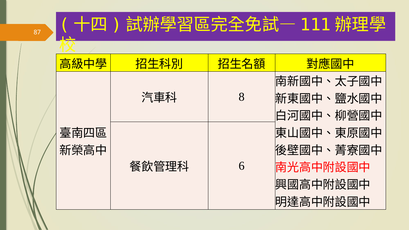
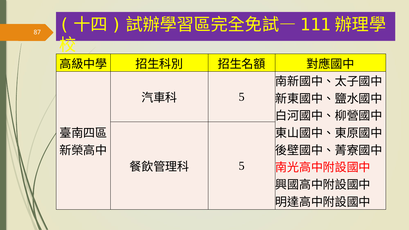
8: 8 -> 5 (242, 97)
6: 6 -> 5 (242, 166)
